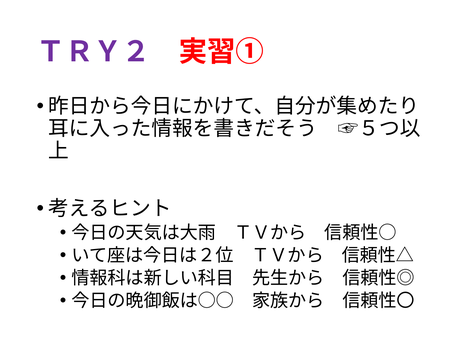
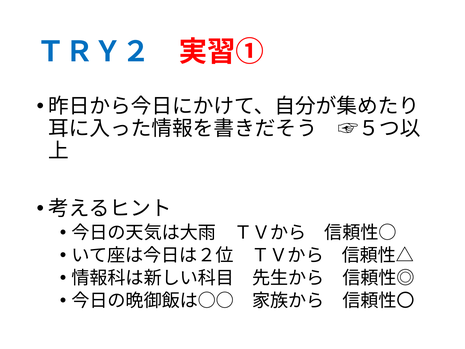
ＴＲＹ２ colour: purple -> blue (93, 52)
